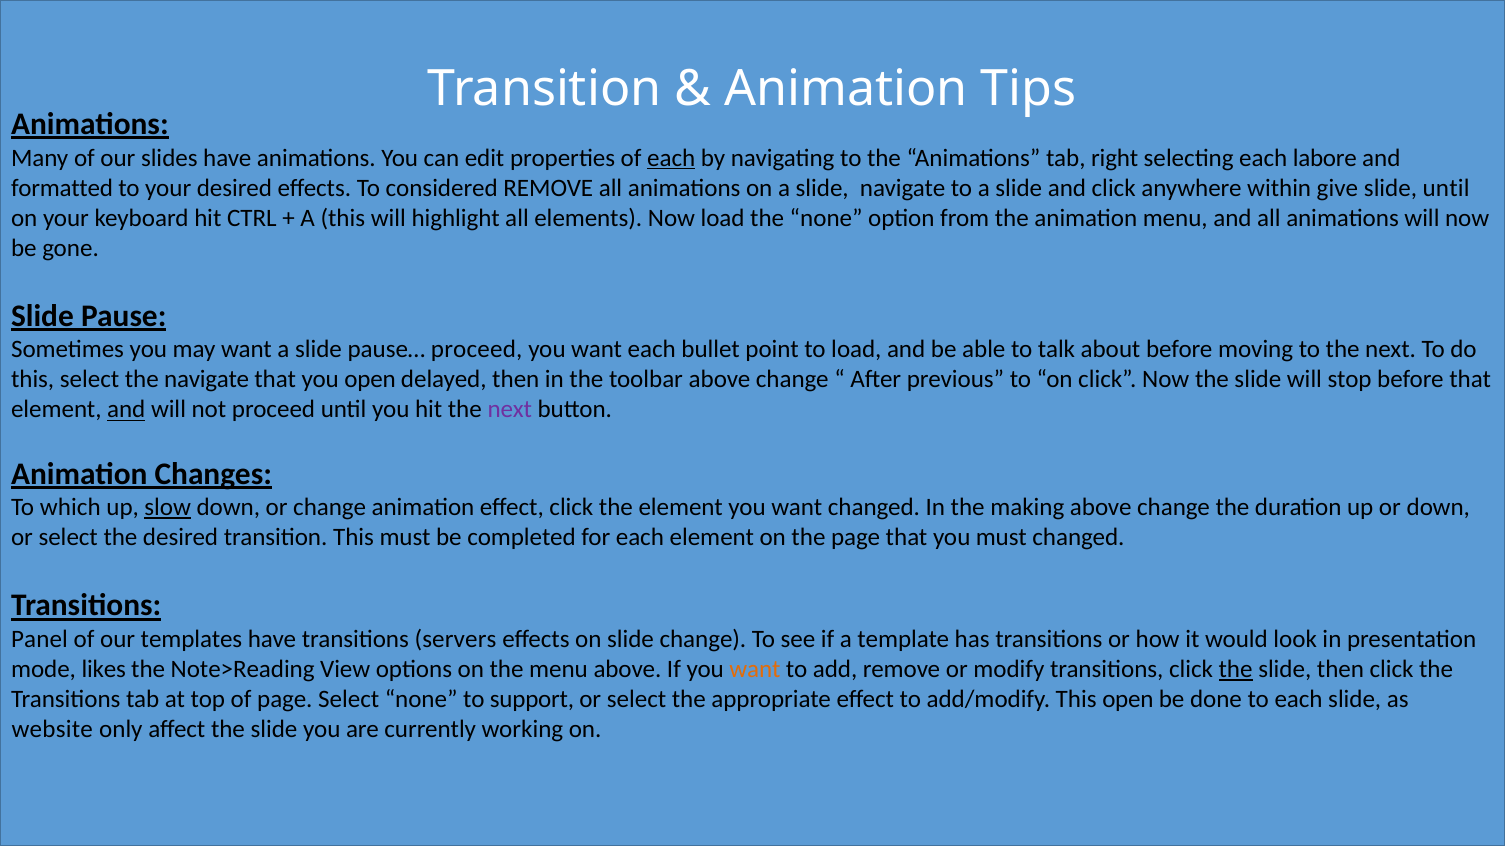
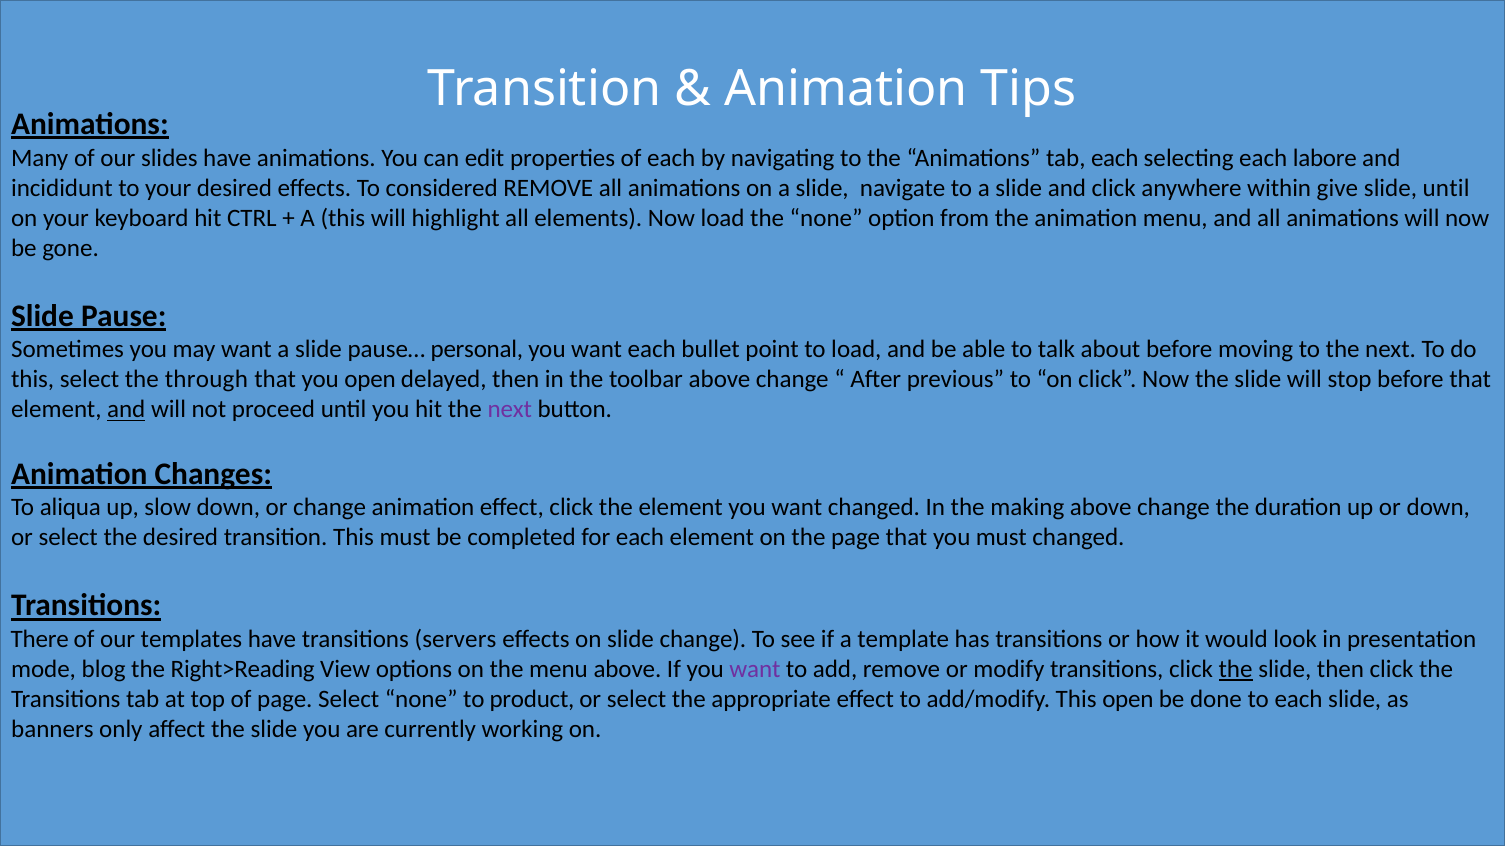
each underline: present -> none (671, 158)
tab right: right -> each (1115, 158)
formatted: formatted -> incididunt (62, 188)
pause… proceed: proceed -> personal (477, 350)
the navigate: navigate -> through (206, 380)
which: which -> aliqua (70, 508)
slow underline: present -> none (168, 508)
Panel: Panel -> There (40, 639)
likes: likes -> blog (104, 670)
Note>Reading: Note>Reading -> Right>Reading (243, 670)
want colour: orange -> purple (755, 670)
support: support -> product (532, 700)
website: website -> banners (52, 730)
